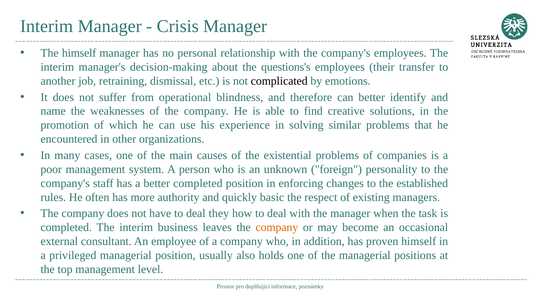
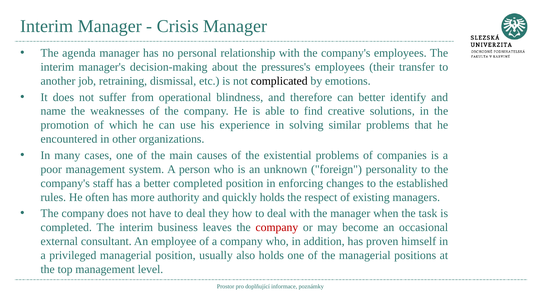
The himself: himself -> agenda (79, 53)
questions's: questions's -> pressures's (286, 67)
quickly basic: basic -> holds (272, 197)
company colour: orange -> red (277, 228)
